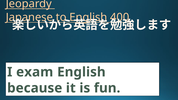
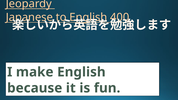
exam: exam -> make (35, 72)
